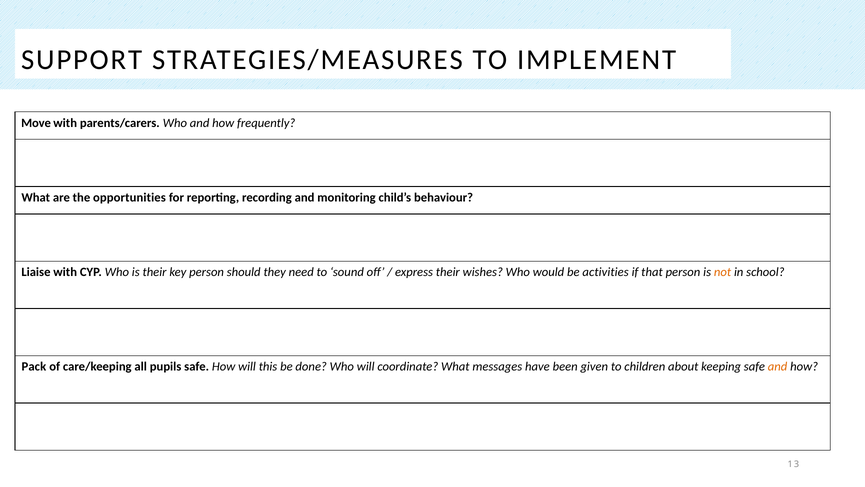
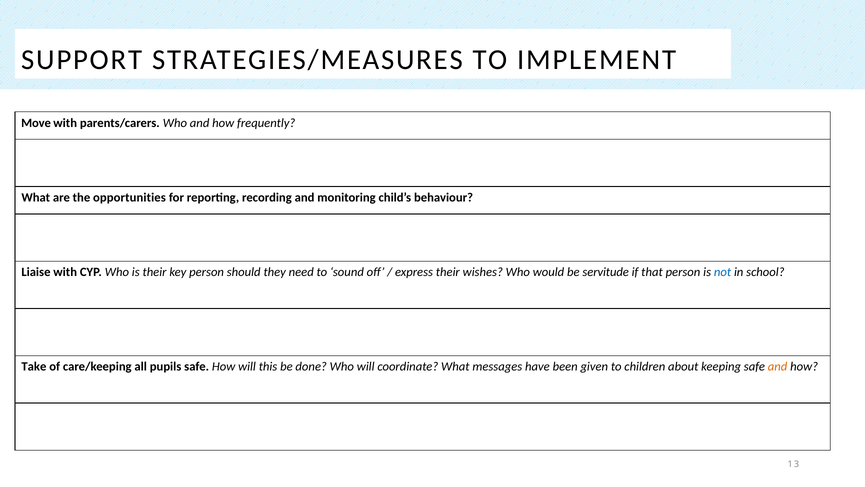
activities: activities -> servitude (606, 272)
not colour: orange -> blue (723, 272)
Pack: Pack -> Take (34, 366)
